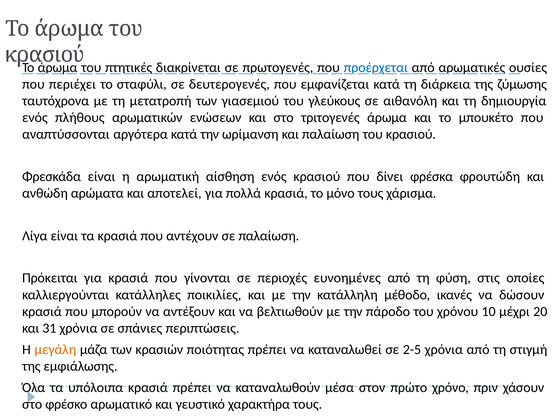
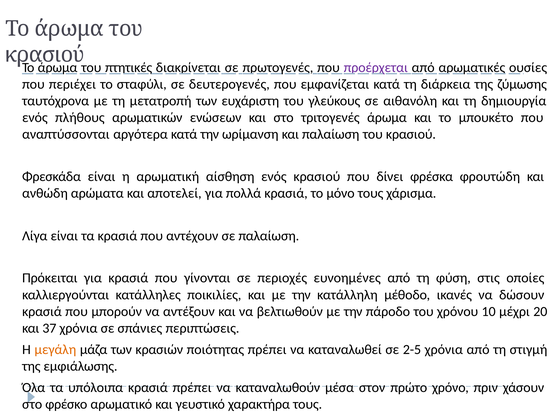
προέρχεται colour: blue -> purple (376, 68)
γιασεμιού: γιασεμιού -> ευχάριστη (250, 101)
31: 31 -> 37 (49, 328)
